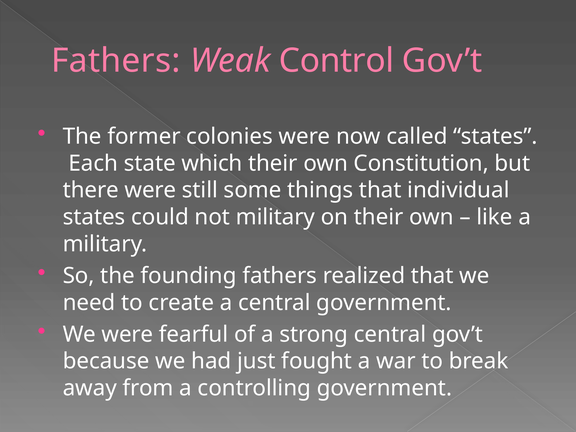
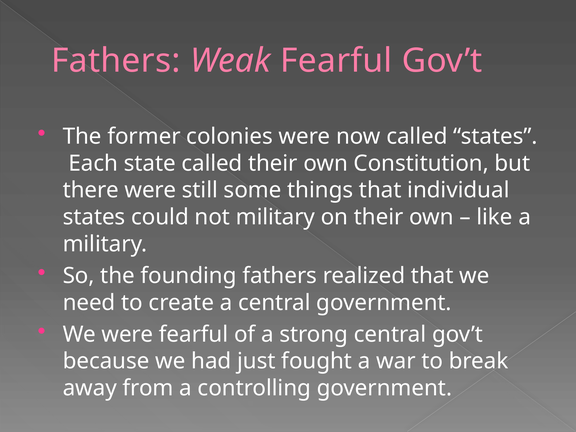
Weak Control: Control -> Fearful (336, 61)
state which: which -> called (212, 163)
